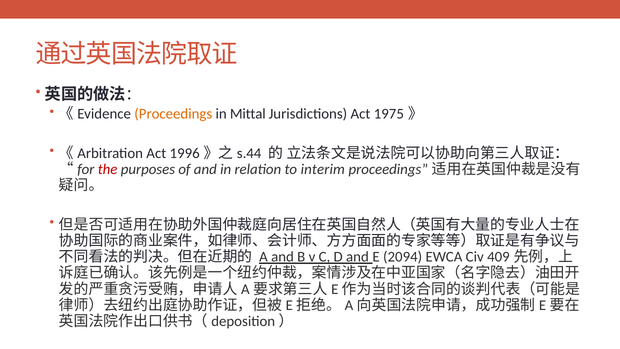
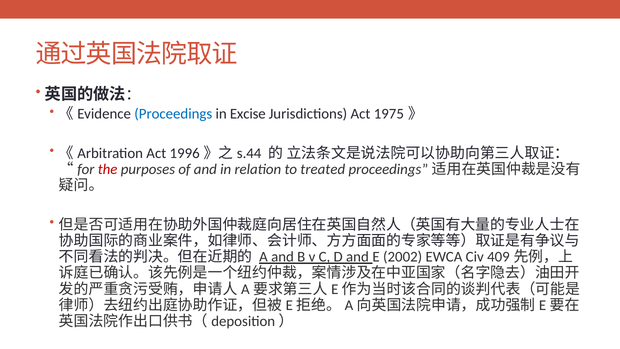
Proceedings colour: orange -> blue (173, 114)
Mittal: Mittal -> Excise (248, 114)
interim: interim -> treated (323, 169)
2094: 2094 -> 2002 (403, 257)
